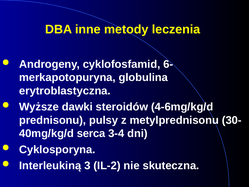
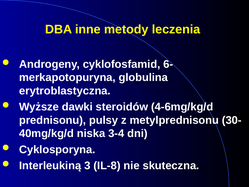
serca: serca -> niska (91, 133)
IL-2: IL-2 -> IL-8 (107, 165)
